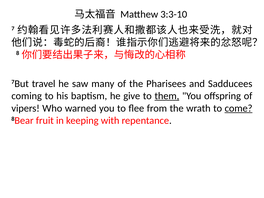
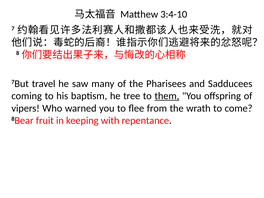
3:3-10: 3:3-10 -> 3:4-10 (174, 14)
give: give -> tree (132, 96)
come underline: present -> none (239, 108)
